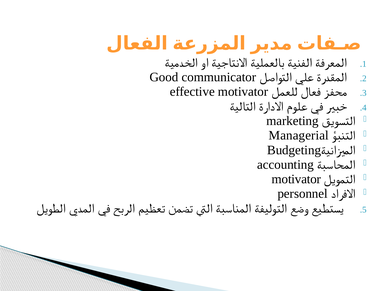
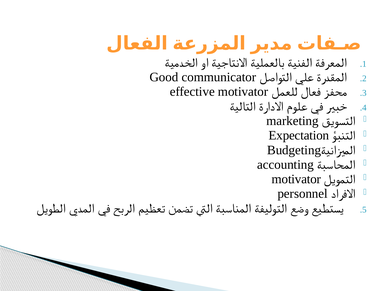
Managerial: Managerial -> Expectation (299, 135)
